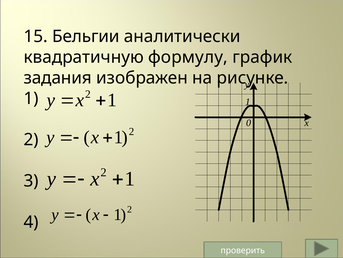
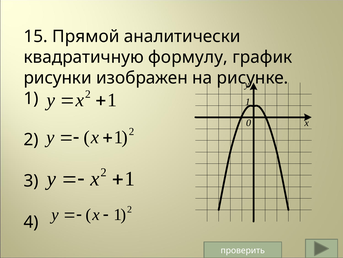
Бельгии: Бельгии -> Прямой (86, 36)
задания: задания -> рисунки (58, 78)
